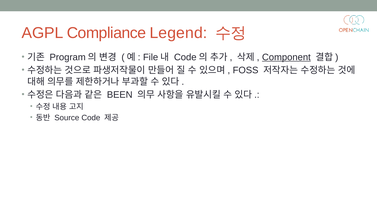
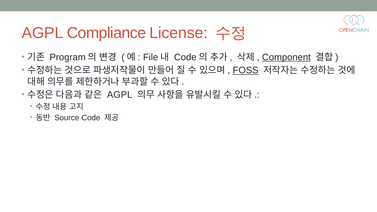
Legend: Legend -> License (179, 33)
FOSS underline: none -> present (246, 70)
BEEN: BEEN -> AGPL (120, 95)
